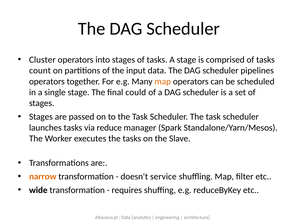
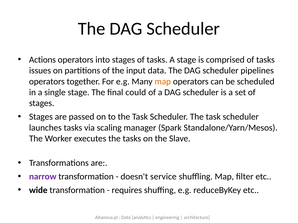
Cluster: Cluster -> Actions (42, 60)
count: count -> issues (40, 71)
reduce: reduce -> scaling (109, 128)
narrow colour: orange -> purple (43, 177)
